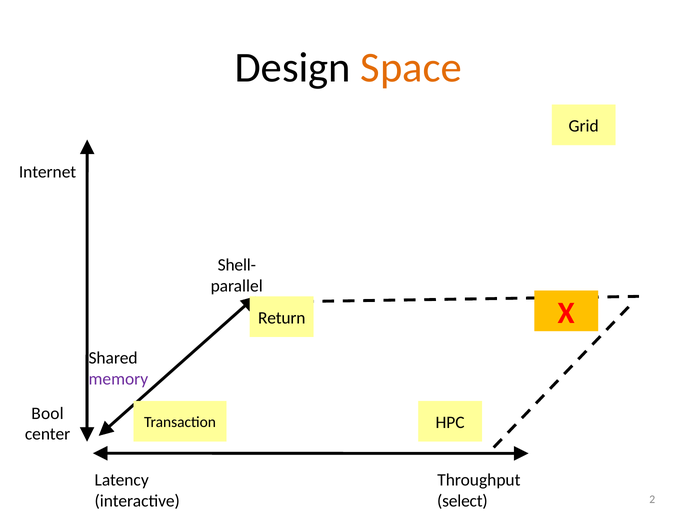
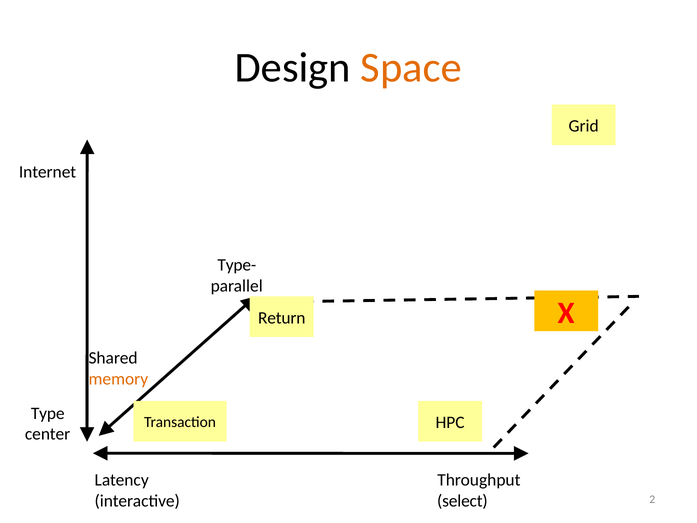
Shell-: Shell- -> Type- (237, 265)
memory colour: purple -> orange (118, 379)
Bool: Bool -> Type (48, 413)
